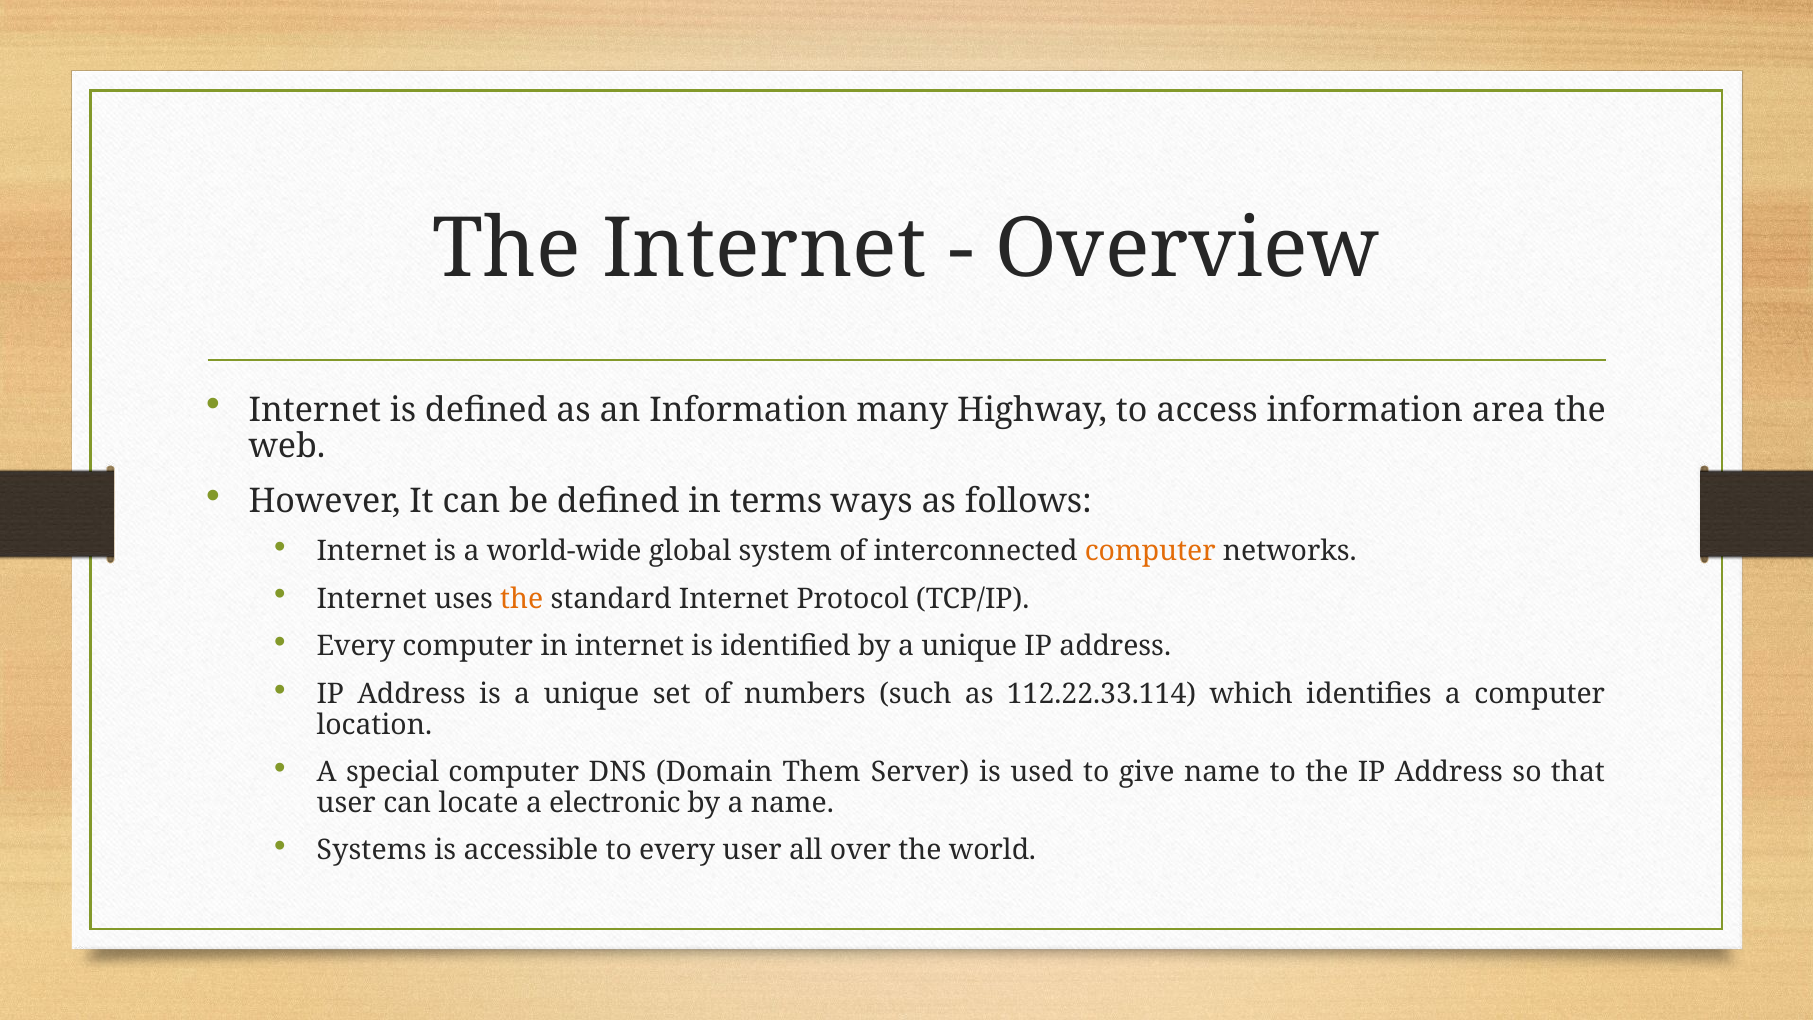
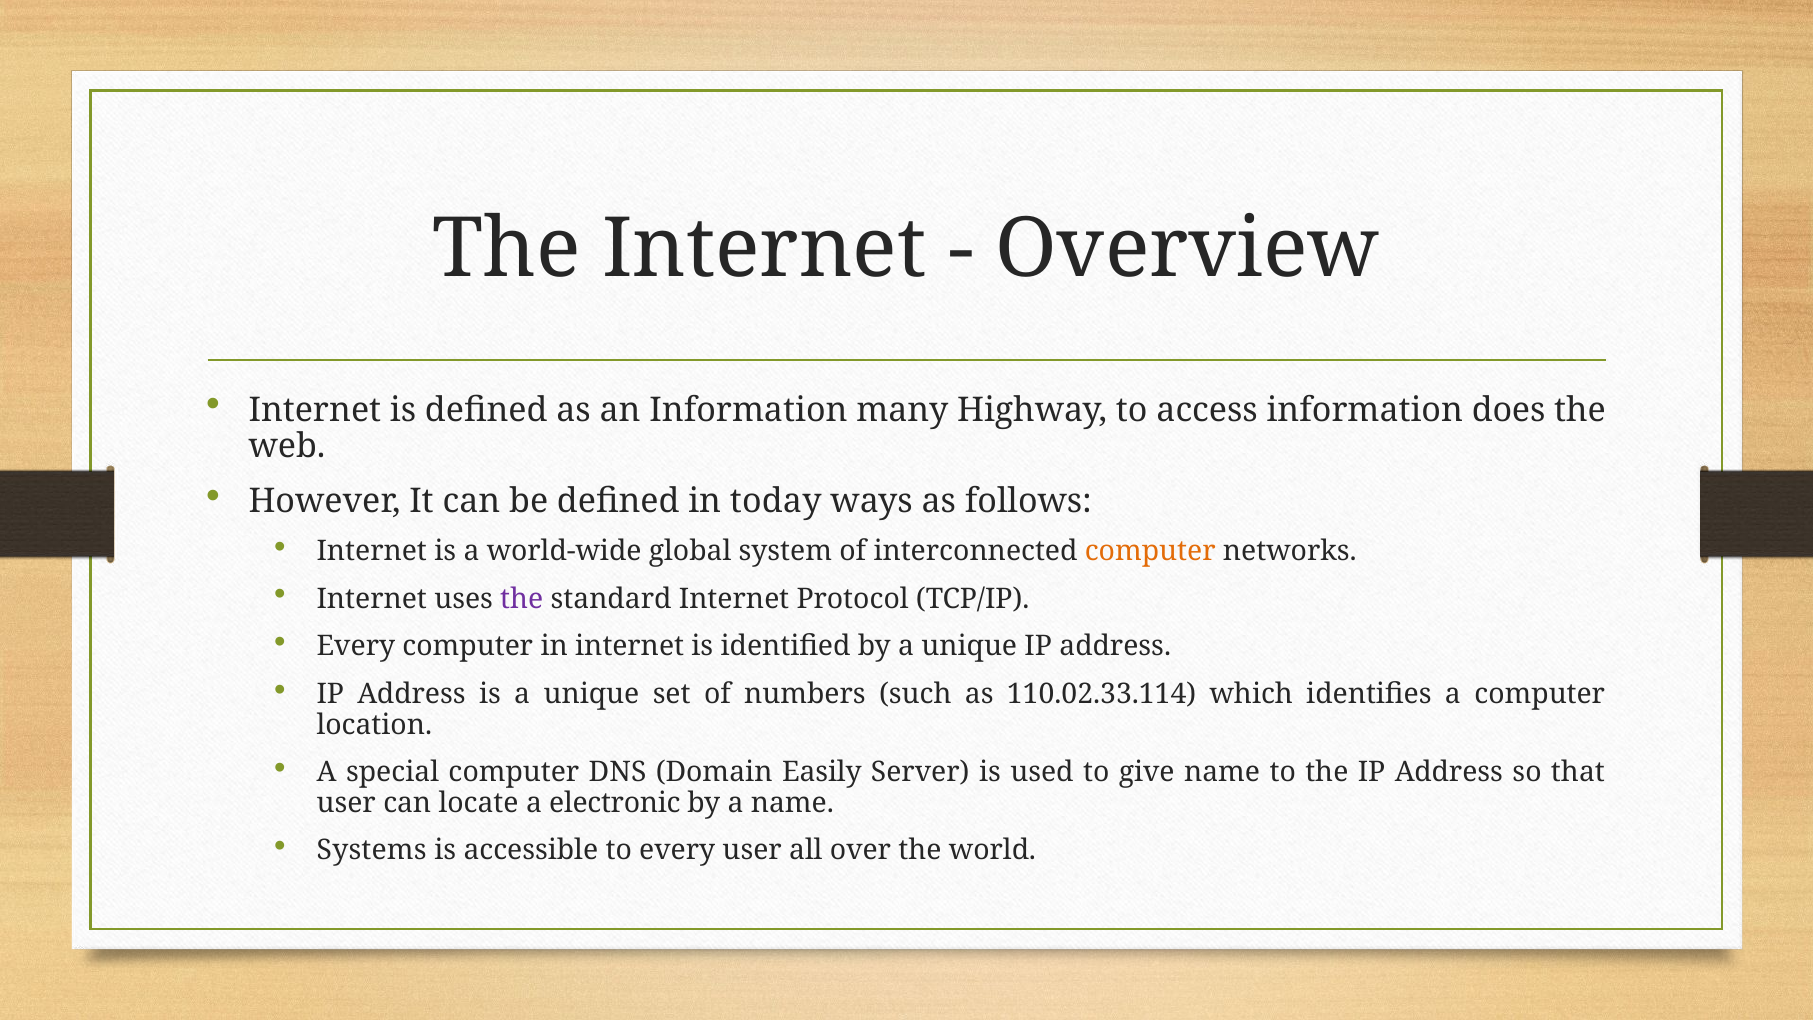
area: area -> does (1509, 410)
terms: terms -> today (776, 502)
the colour: orange -> purple (522, 599)
112.22.33.114: 112.22.33.114 -> 110.02.33.114 (1102, 694)
Them: Them -> Easily (822, 772)
